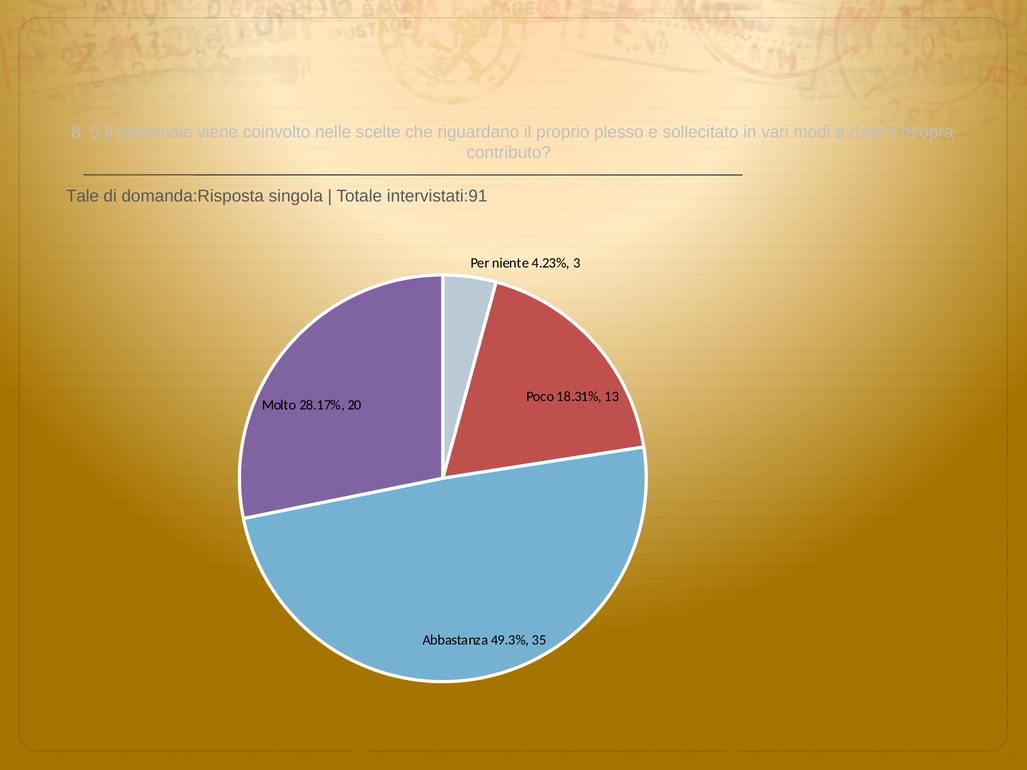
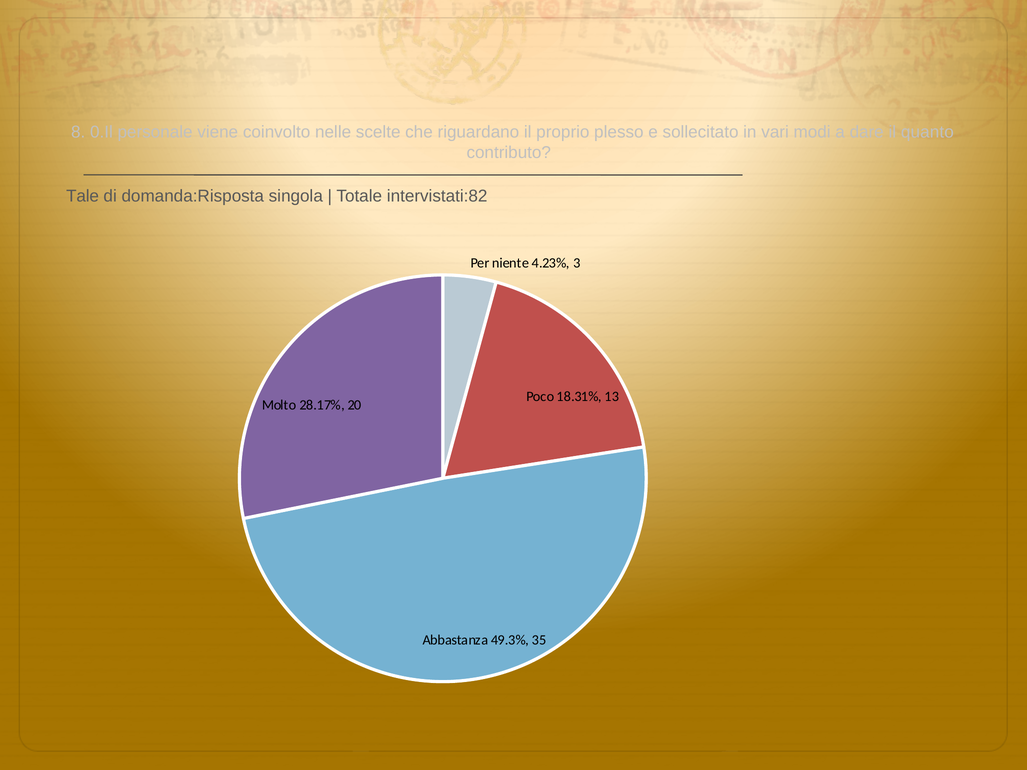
5.Il: 5.Il -> 0.Il (101, 132)
ricopra: ricopra -> quanto (927, 132)
intervistati:91: intervistati:91 -> intervistati:82 (437, 196)
